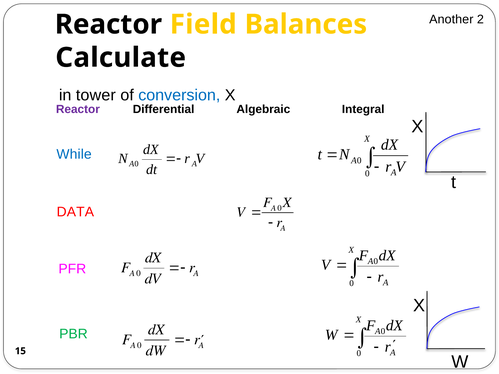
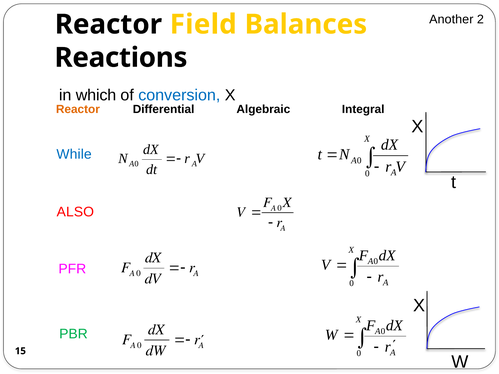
Calculate: Calculate -> Reactions (121, 58)
tower: tower -> which (96, 95)
Reactor colour: purple -> orange (78, 109)
DATA: DATA -> ALSO (75, 212)
